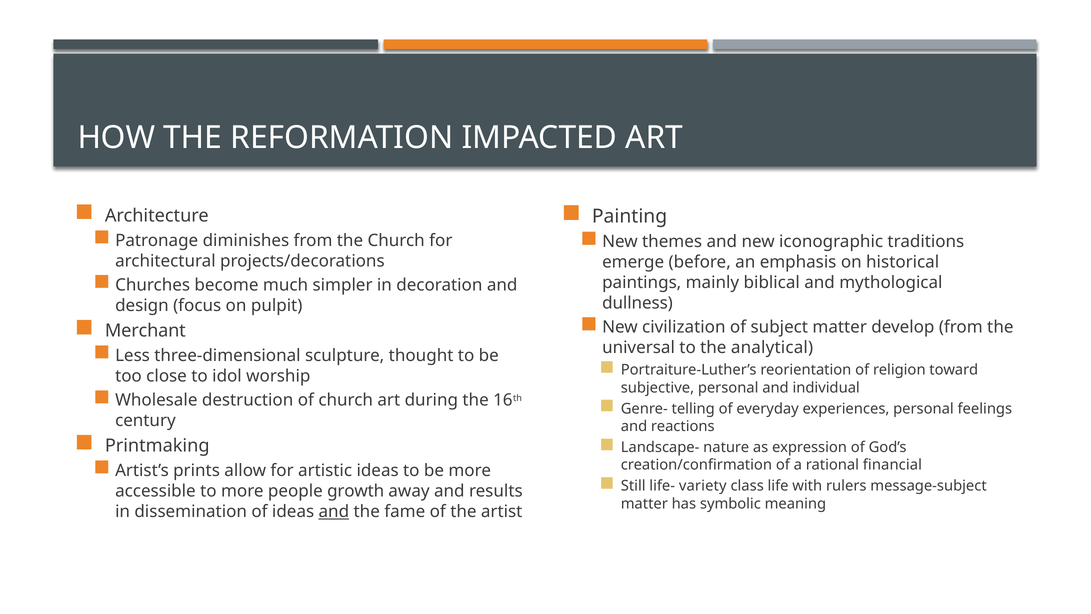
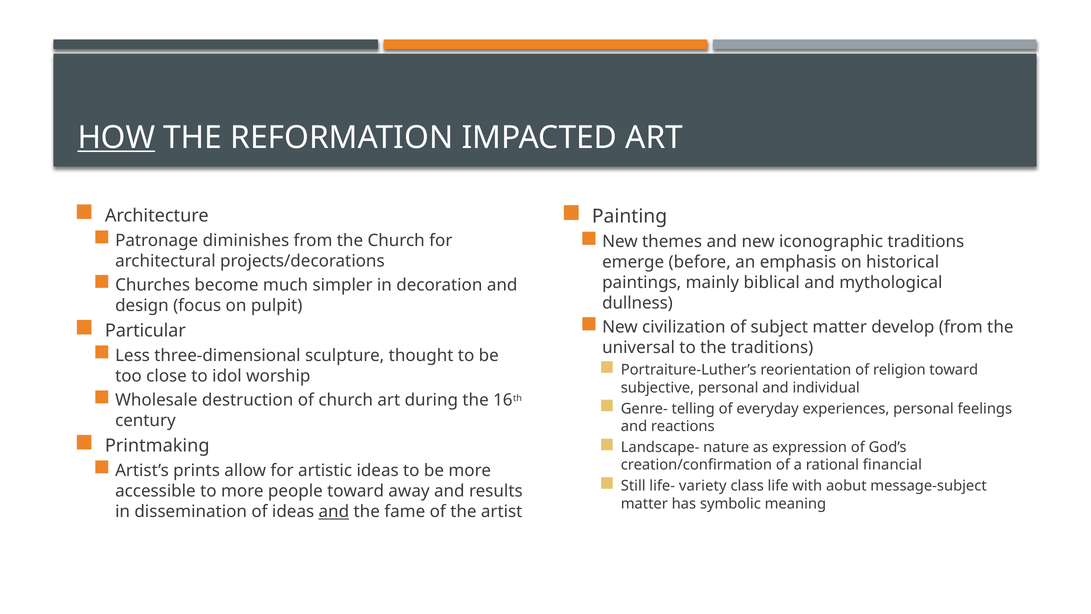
HOW underline: none -> present (116, 137)
Merchant: Merchant -> Particular (145, 331)
the analytical: analytical -> traditions (772, 348)
rulers: rulers -> aobut (846, 486)
people growth: growth -> toward (356, 491)
